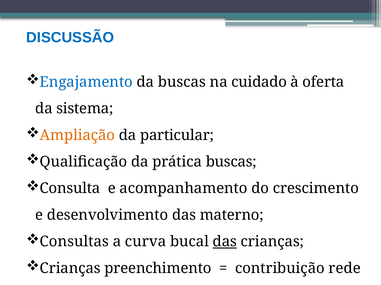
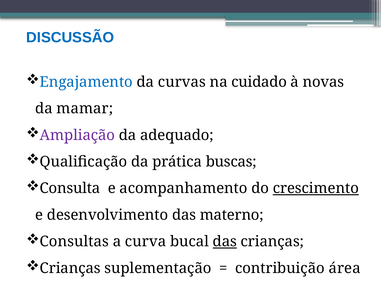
da buscas: buscas -> curvas (182, 82)
oferta: oferta -> novas (323, 82)
sistema: sistema -> mamar (85, 109)
Ampliação colour: orange -> purple (77, 135)
particular: particular -> adequado (177, 135)
crescimento underline: none -> present (316, 189)
preenchimento: preenchimento -> suplementação (158, 269)
rede: rede -> área (345, 269)
